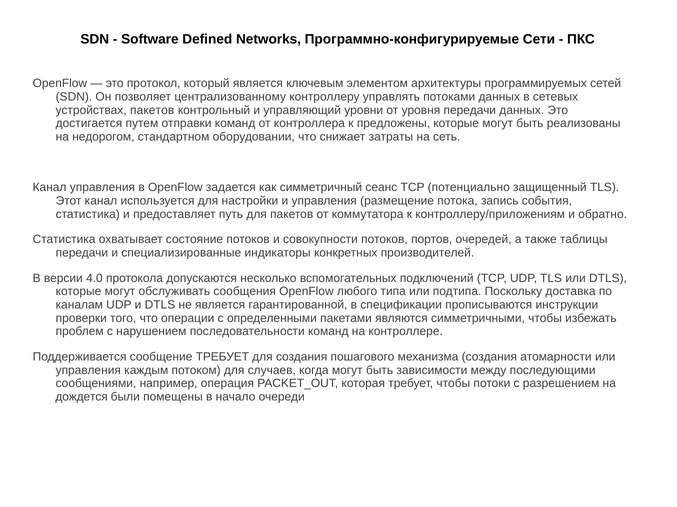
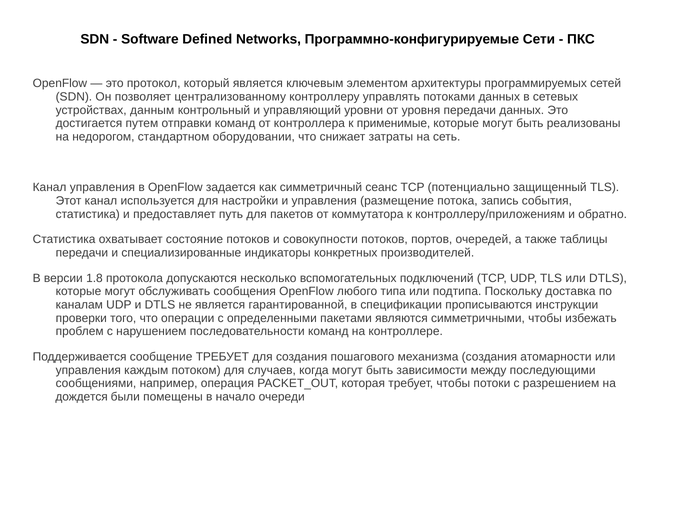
устройствах пакетов: пакетов -> данным (152, 110)
предложены: предложены -> применимые (394, 124)
4.0: 4.0 -> 1.8 (94, 279)
